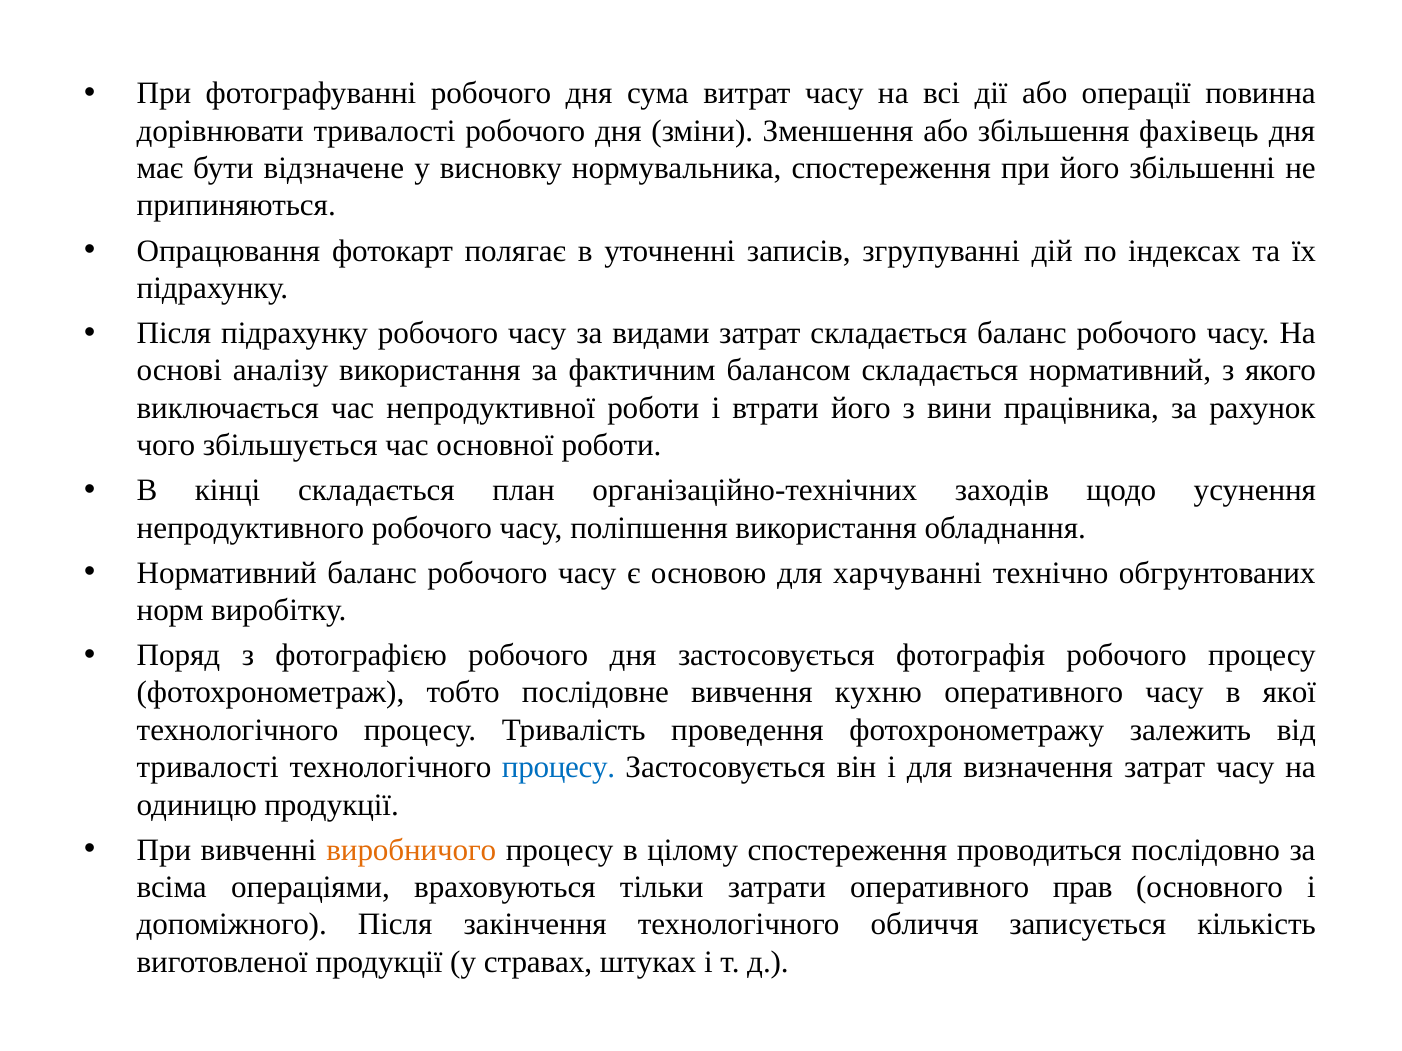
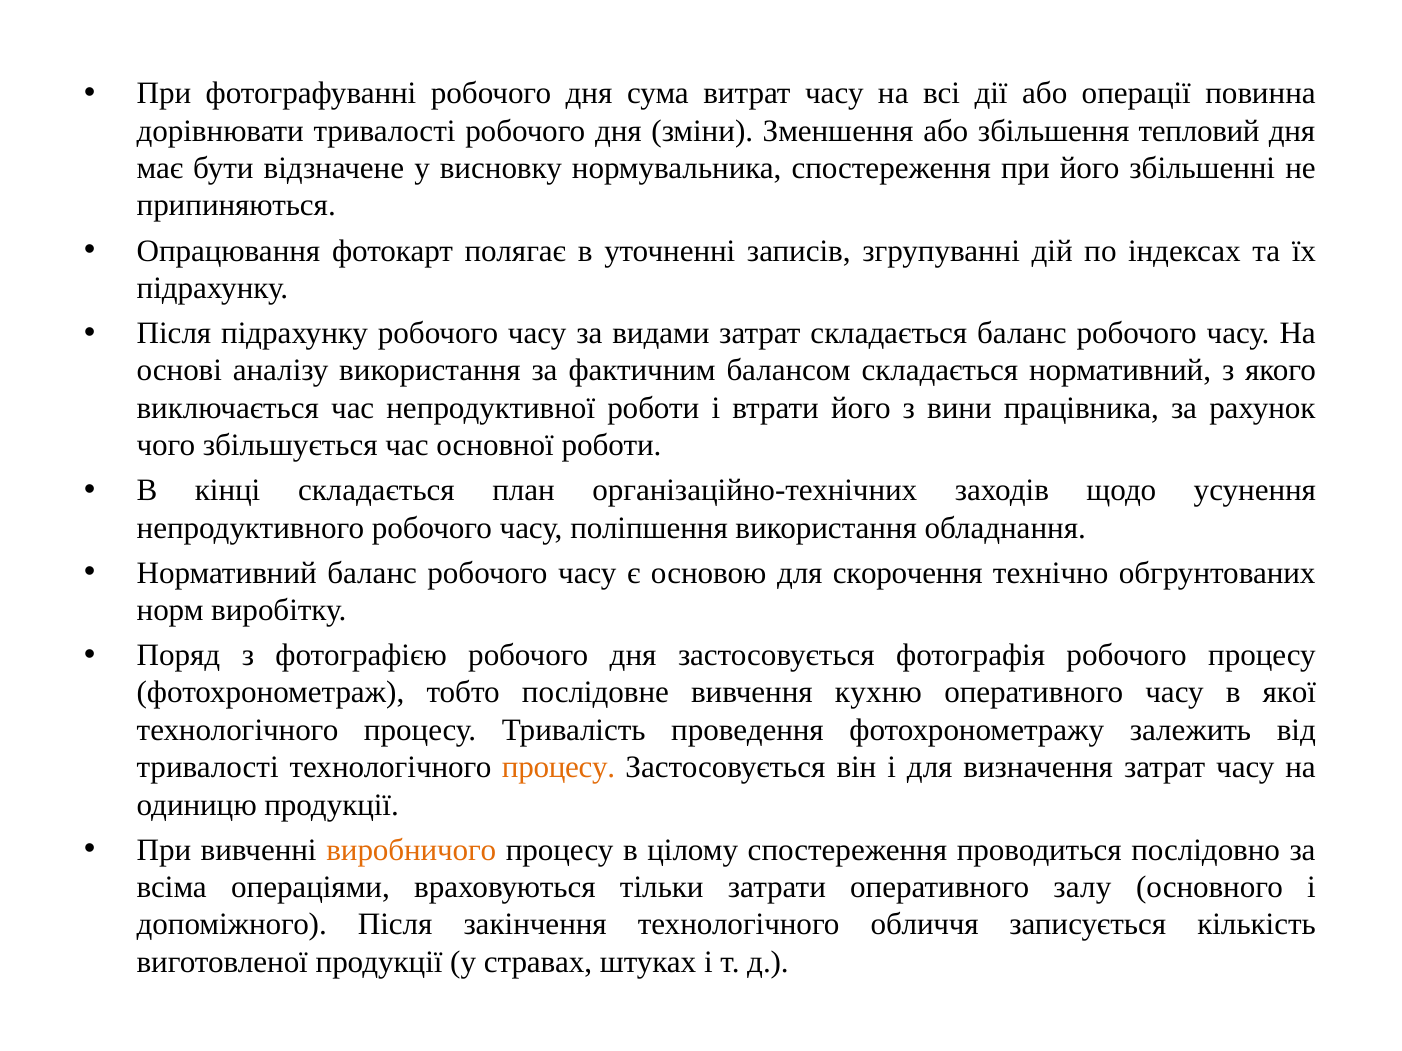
фахівець: фахівець -> тепловий (1199, 131)
харчуванні: харчуванні -> скорочення (908, 573)
процесу colour: blue -> orange (559, 768)
прав: прав -> залу (1082, 888)
